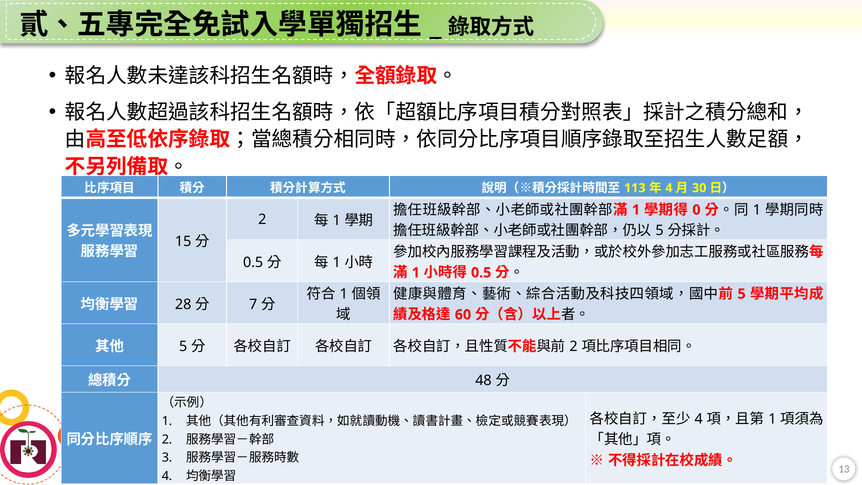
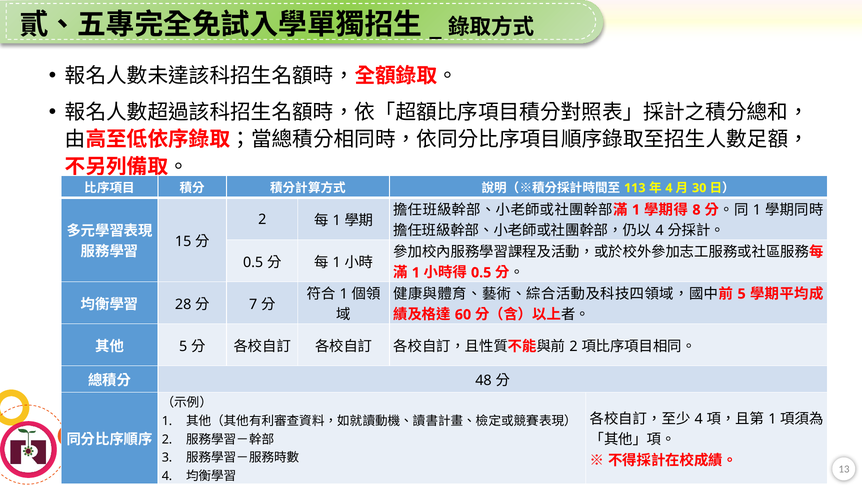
0: 0 -> 8 (696, 210)
5: 5 -> 4 (660, 231)
